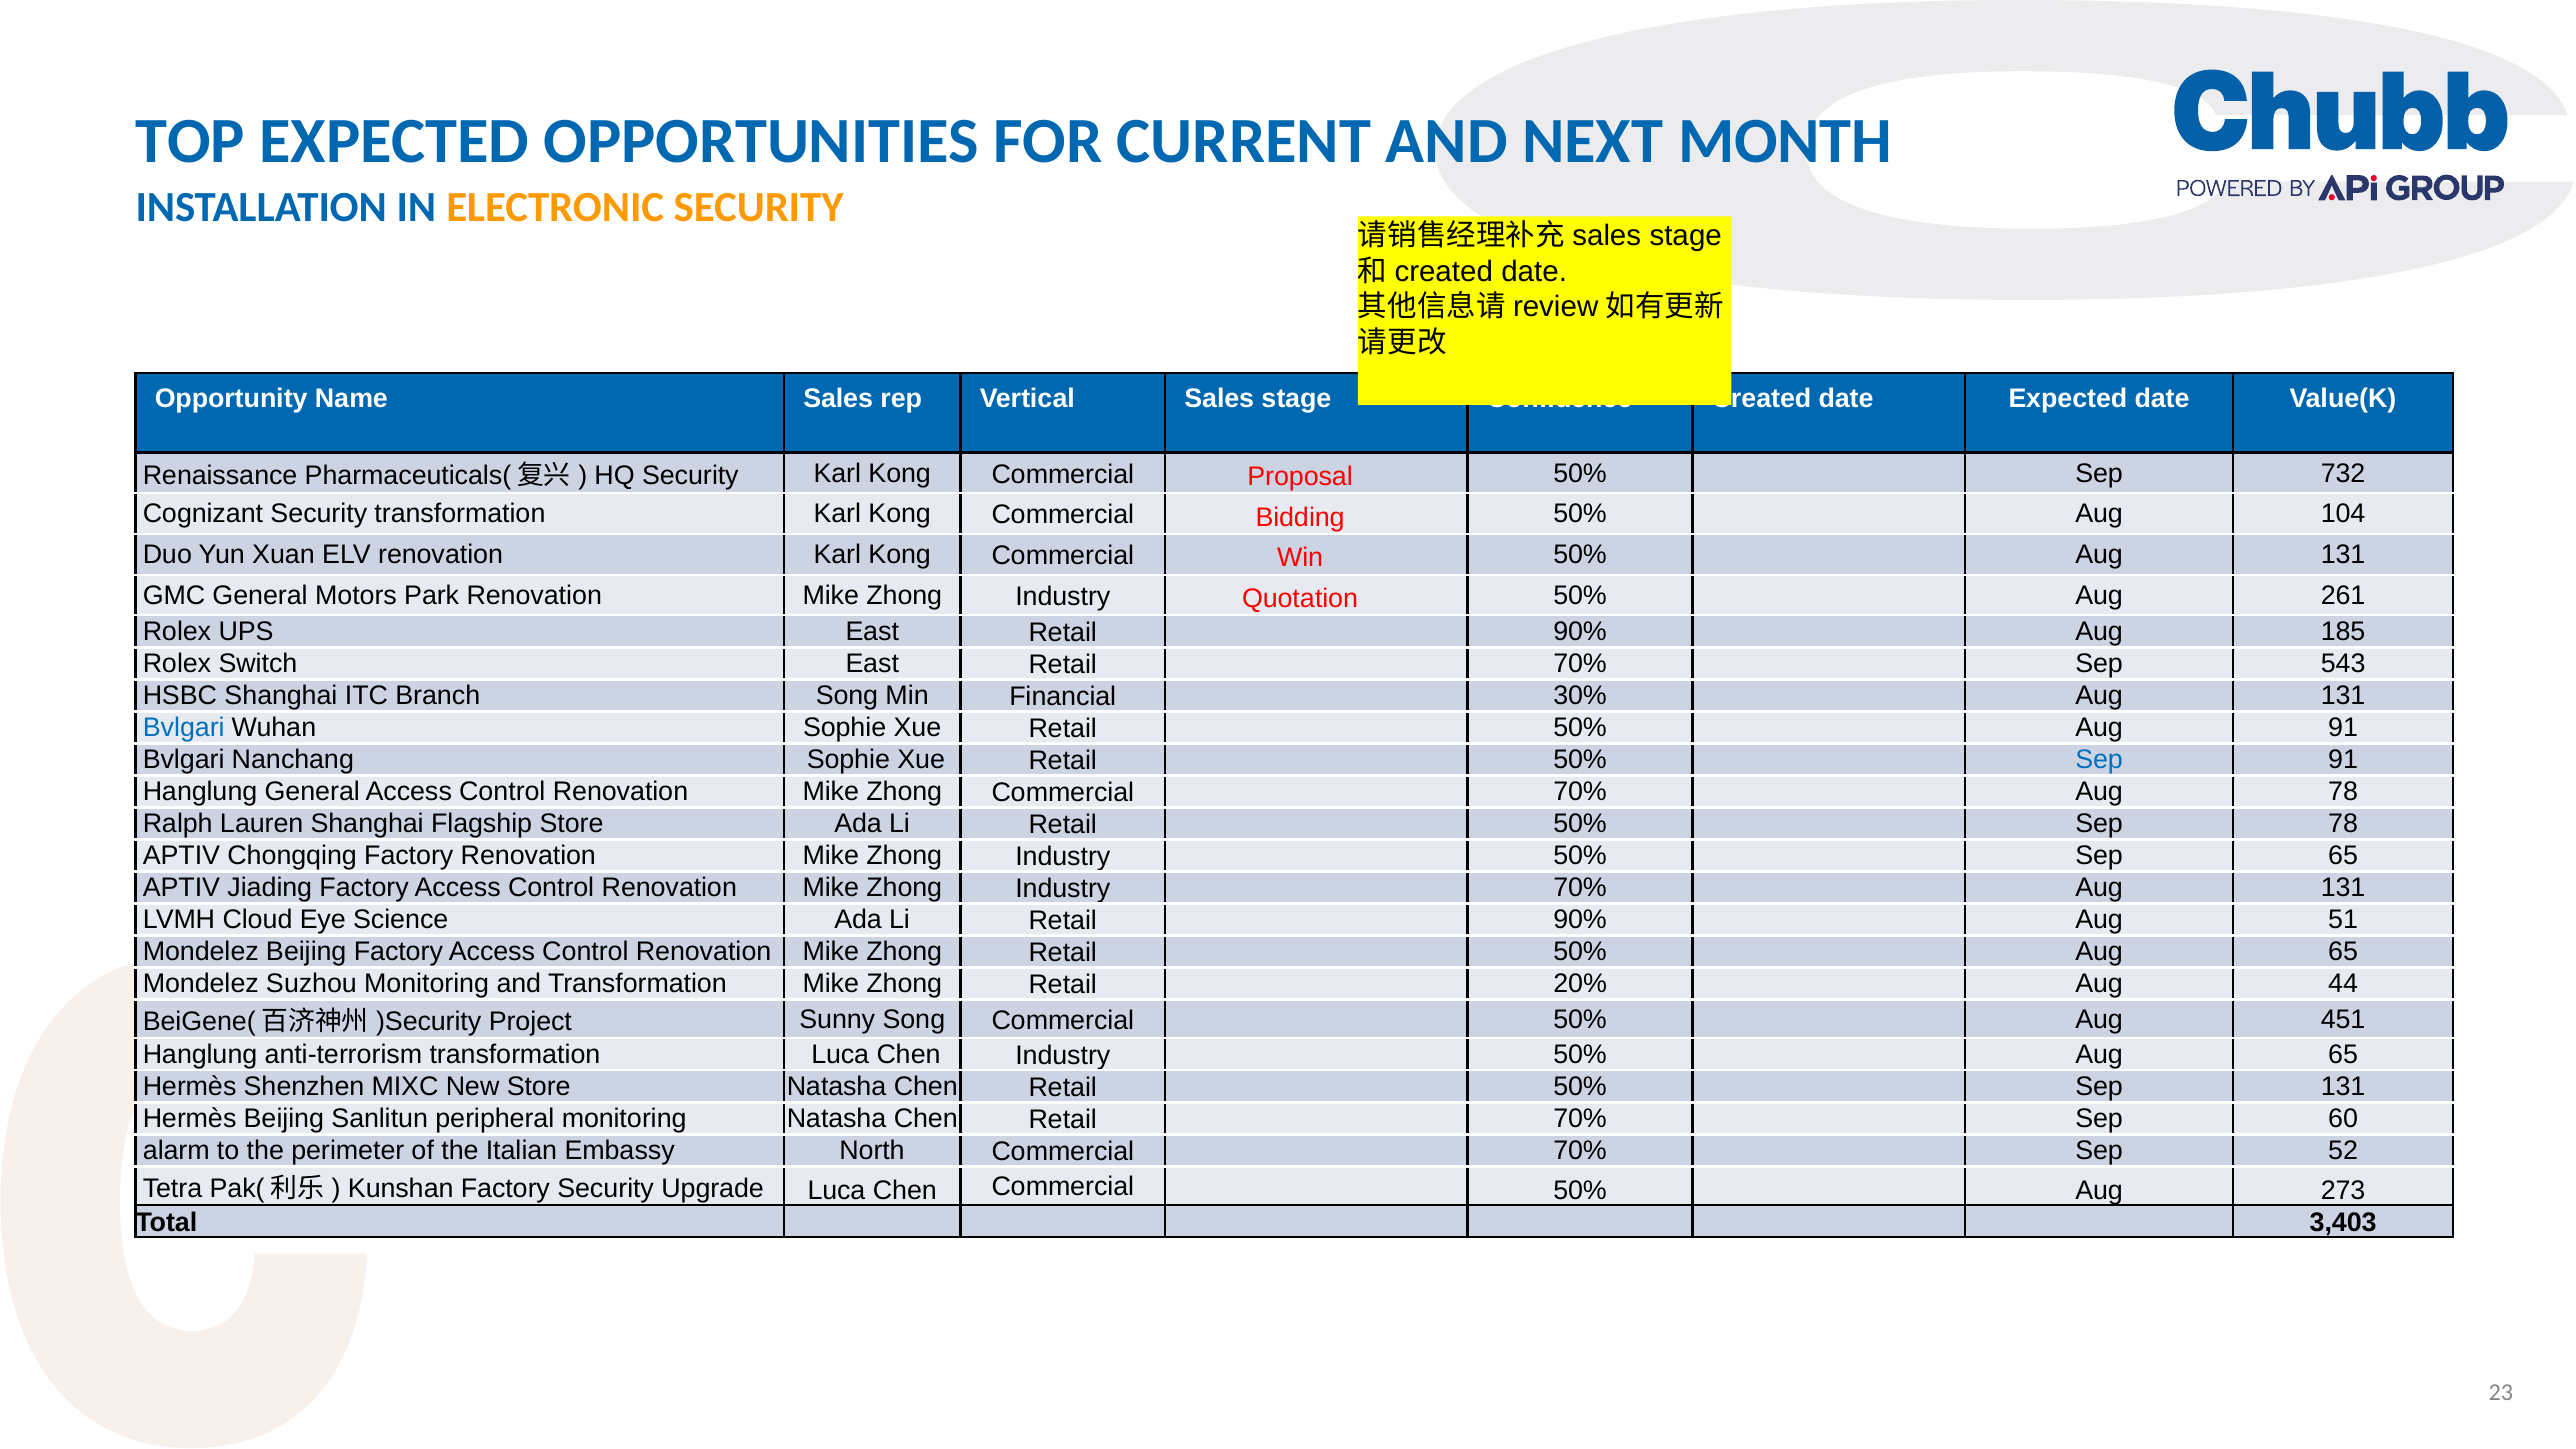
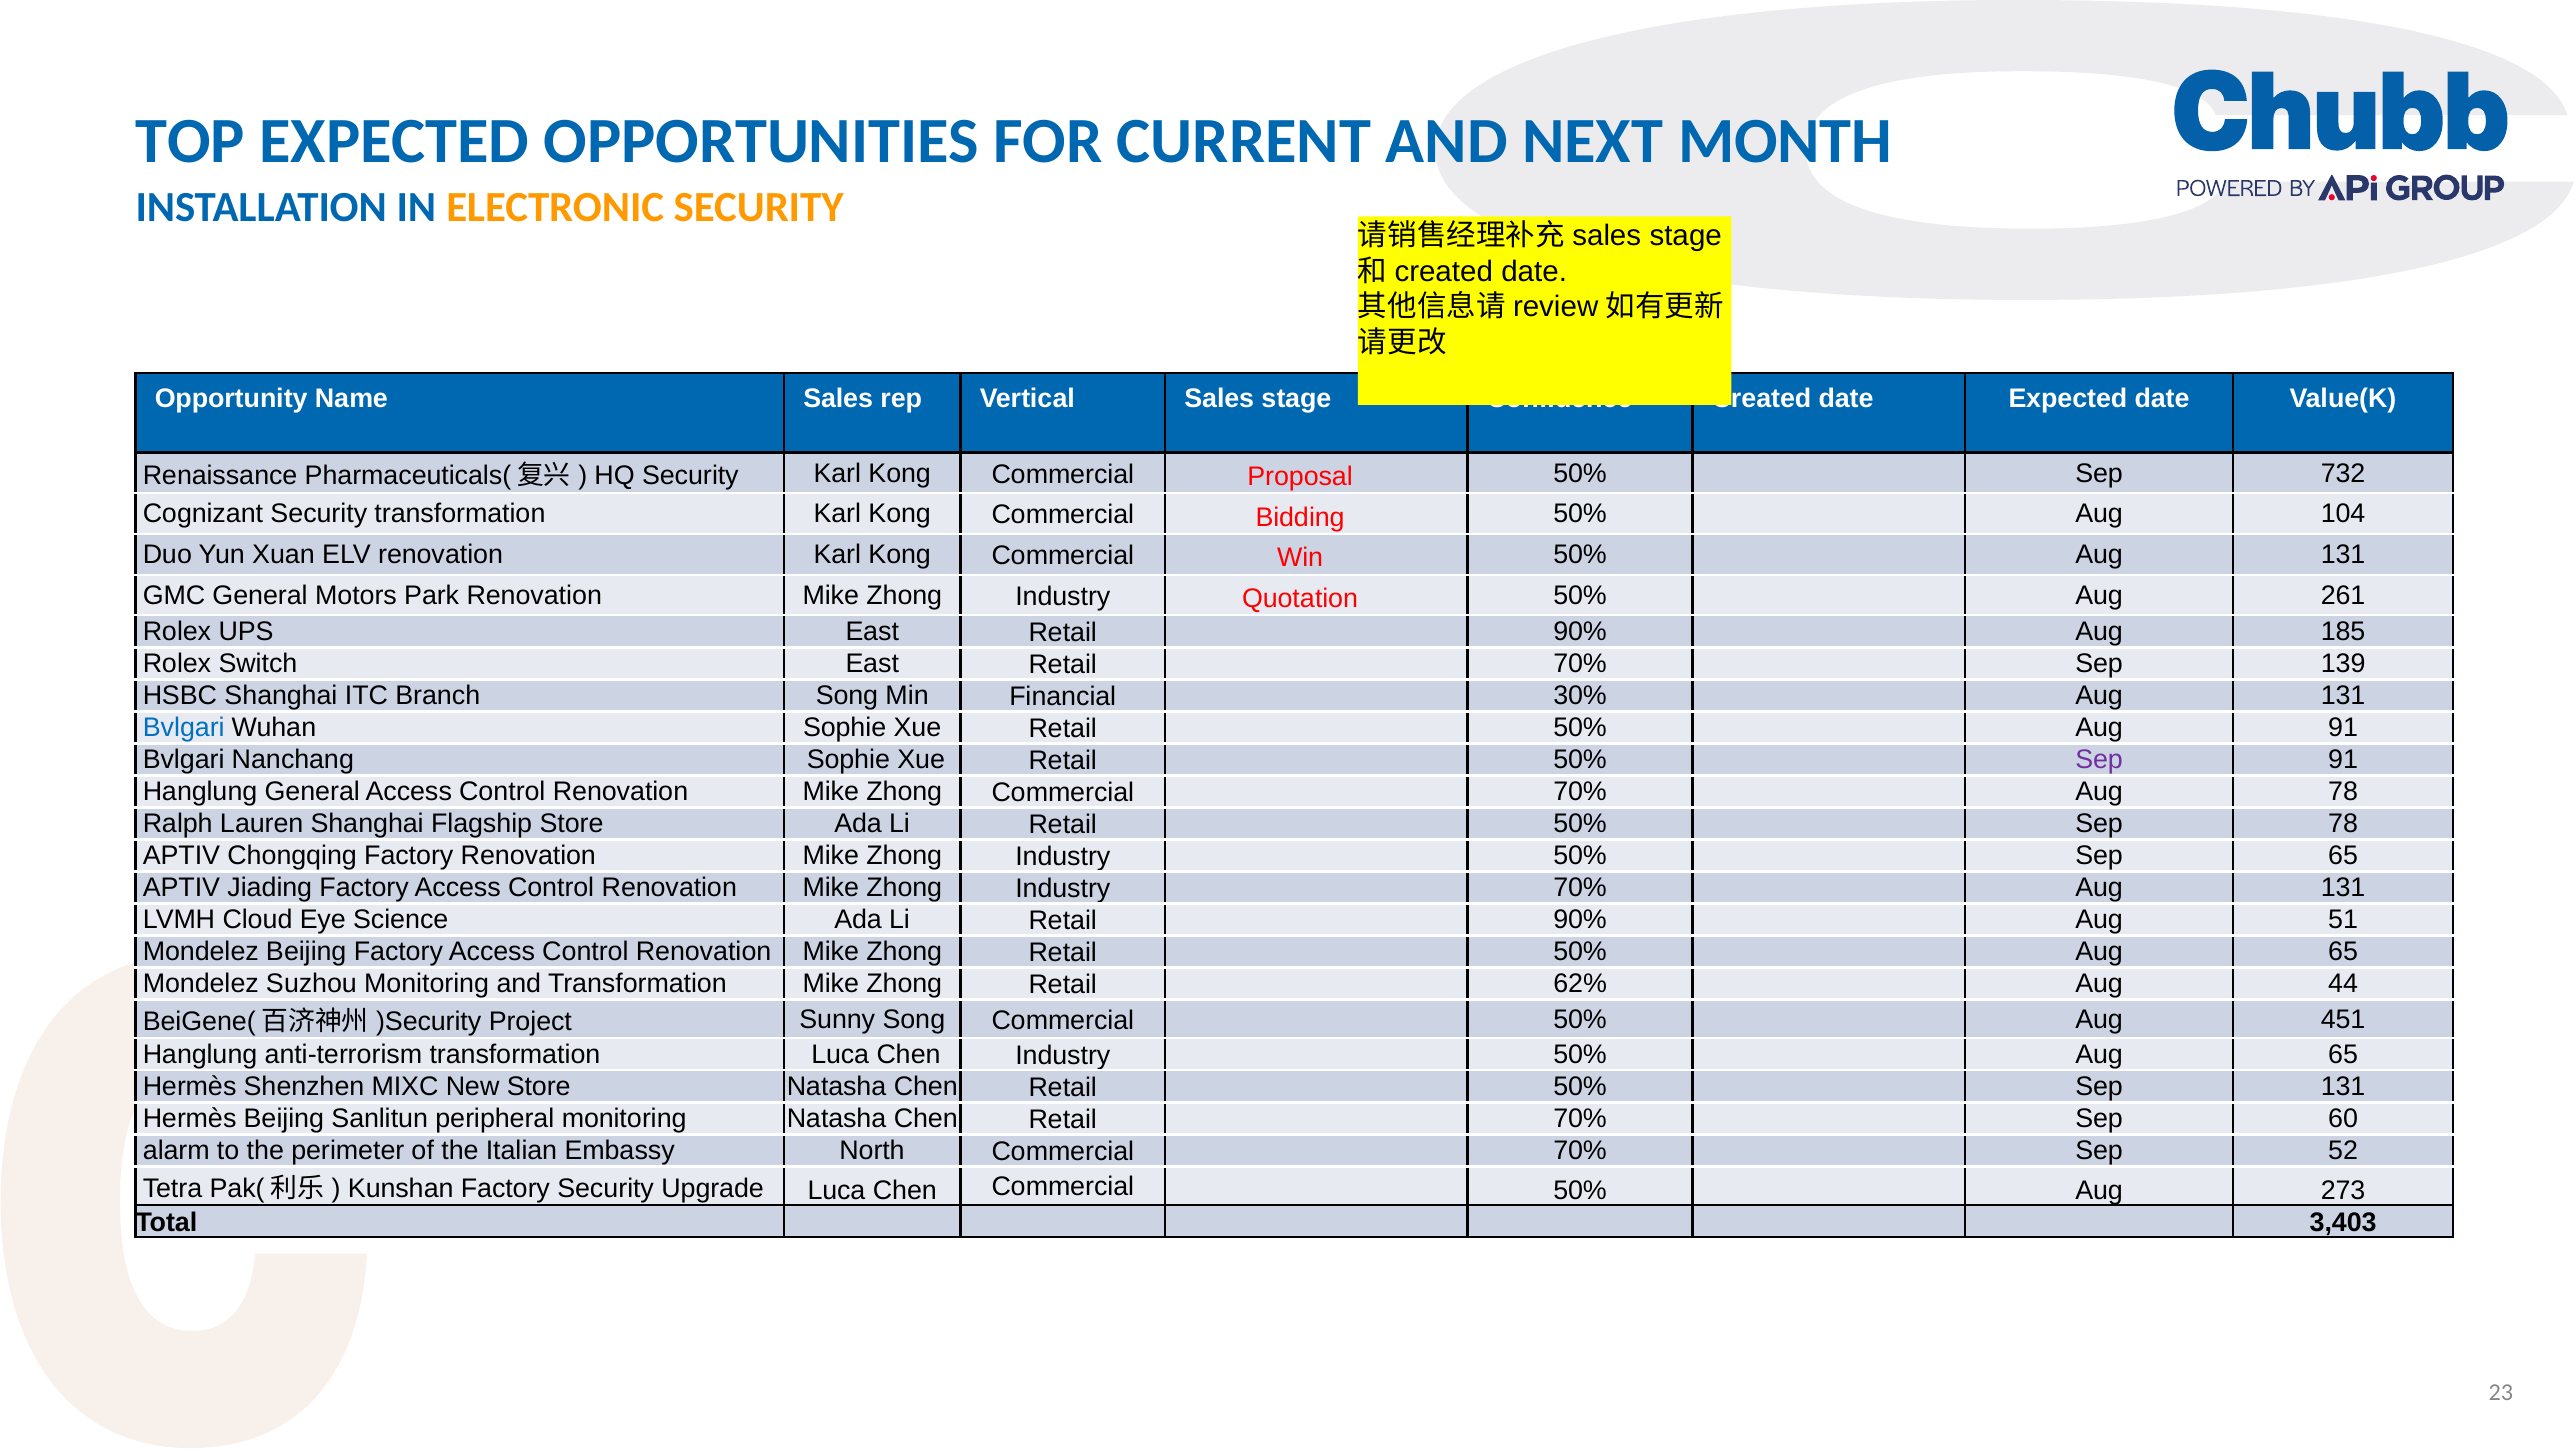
543: 543 -> 139 (2343, 664)
Sep colour: blue -> purple (2099, 760)
20%: 20% -> 62% (1580, 984)
